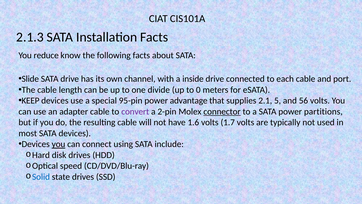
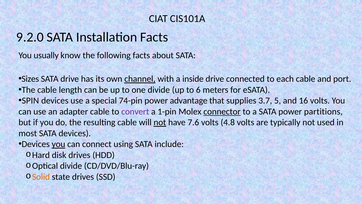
2.1.3: 2.1.3 -> 9.2.0 (30, 37)
reduce: reduce -> usually (46, 55)
Slide: Slide -> Sizes (30, 79)
channel underline: none -> present (140, 79)
0: 0 -> 6 (198, 90)
KEEP: KEEP -> SPIN (30, 101)
95-pin: 95-pin -> 74-pin (131, 101)
2.1: 2.1 -> 3.7 (265, 101)
56: 56 -> 16 (303, 101)
2-pin: 2-pin -> 1-pin (167, 111)
not underline: none -> present (160, 122)
1.6: 1.6 -> 7.6 (193, 122)
1.7: 1.7 -> 4.8 (228, 122)
Optical speed: speed -> divide (71, 166)
Solid colour: blue -> orange (41, 177)
